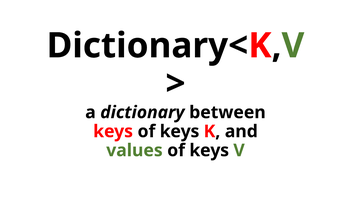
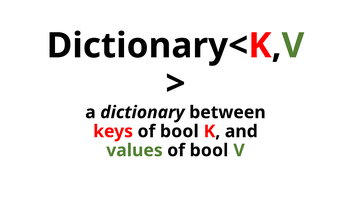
keys of keys: keys -> bool (179, 131)
values of keys: keys -> bool (209, 150)
